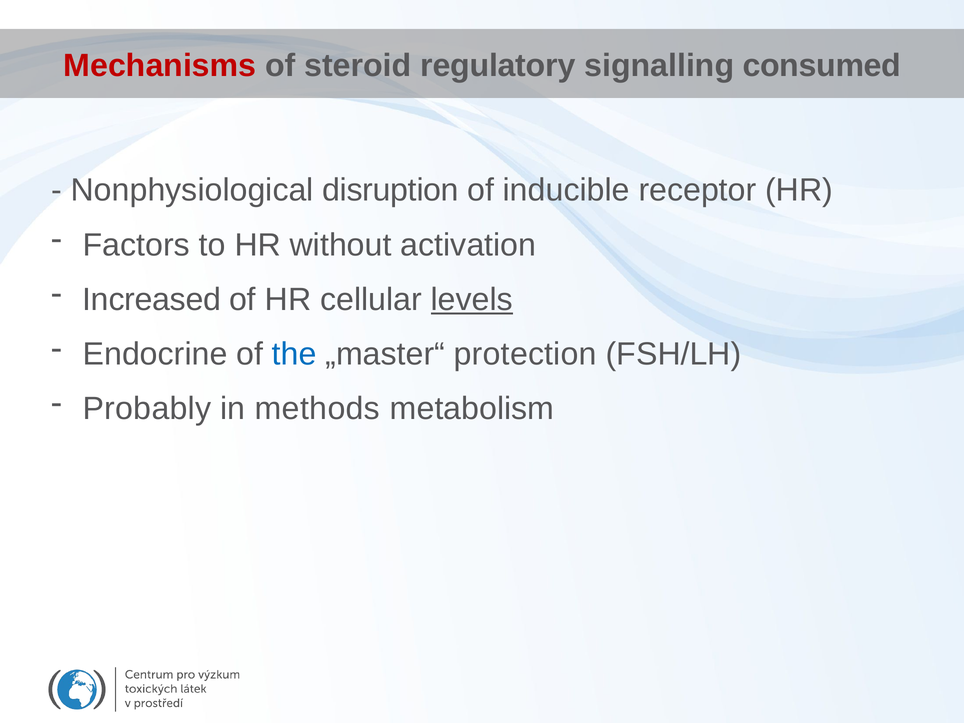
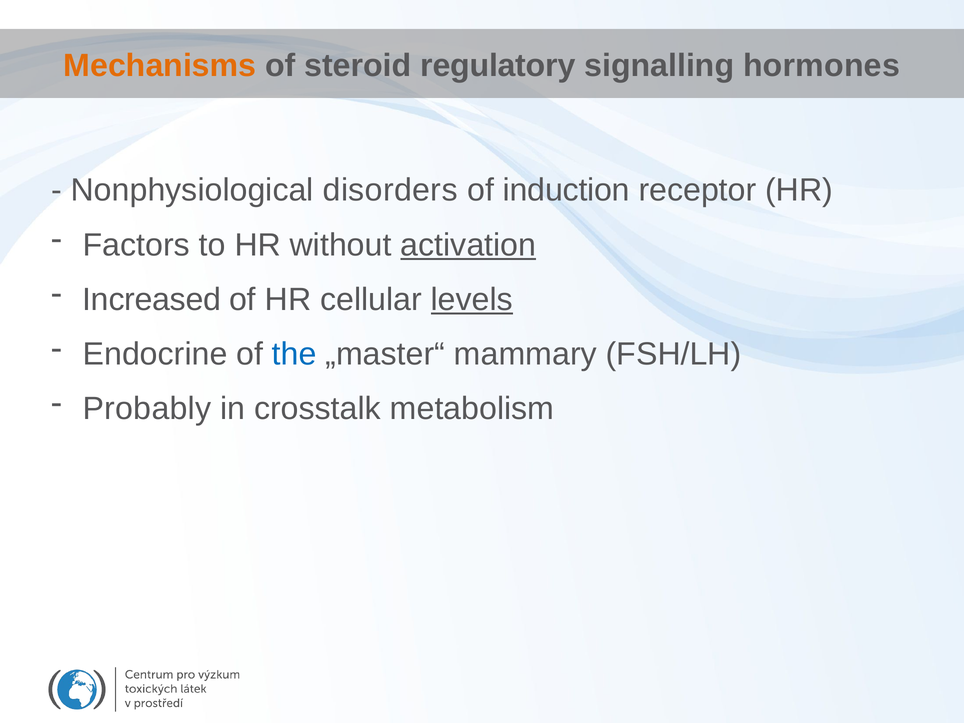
Mechanisms colour: red -> orange (160, 66)
consumed: consumed -> hormones (821, 66)
disruption: disruption -> disorders (390, 190)
inducible: inducible -> induction (566, 190)
activation underline: none -> present (468, 245)
protection: protection -> mammary (525, 354)
methods: methods -> crosstalk (318, 409)
